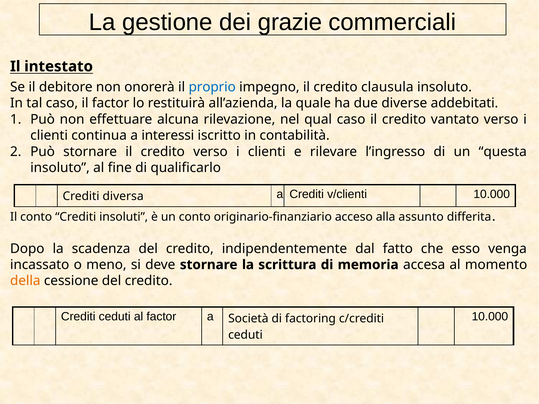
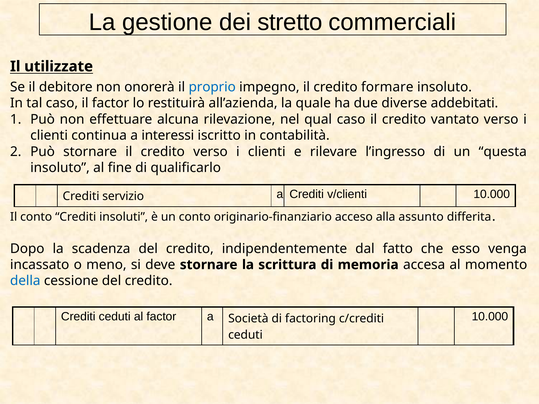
grazie: grazie -> stretto (290, 22)
intestato: intestato -> utilizzate (59, 66)
clausula: clausula -> formare (387, 87)
diversa: diversa -> servizio (123, 196)
della colour: orange -> blue (25, 281)
